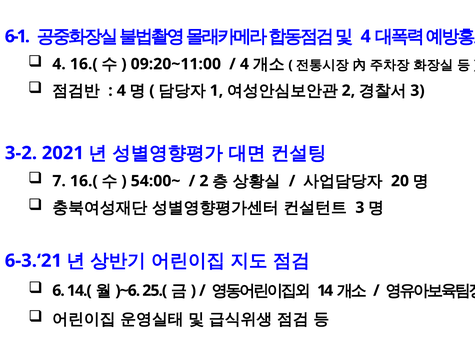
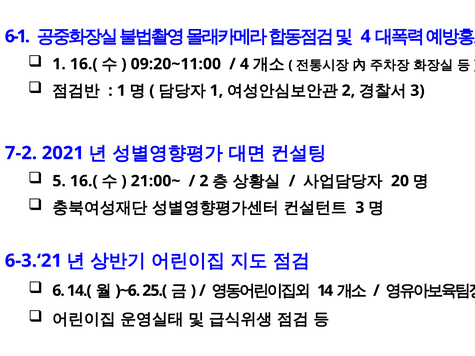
4: 4 -> 1 (59, 64)
4: 4 -> 1 (121, 91)
3-2: 3-2 -> 7-2 (21, 153)
7: 7 -> 5 (59, 181)
54:00~: 54:00~ -> 21:00~ (156, 181)
